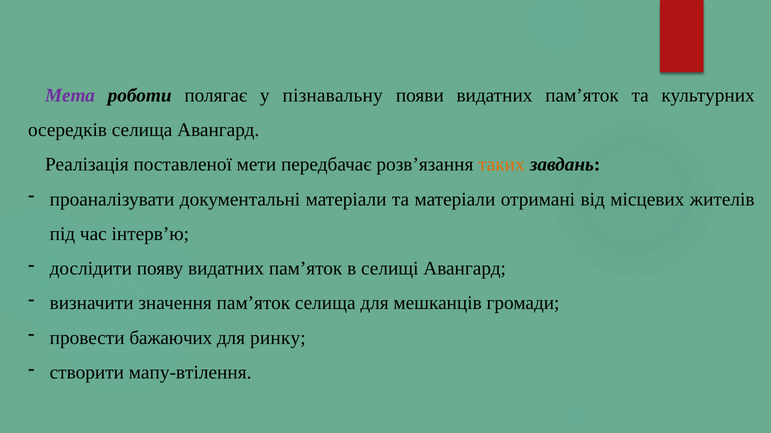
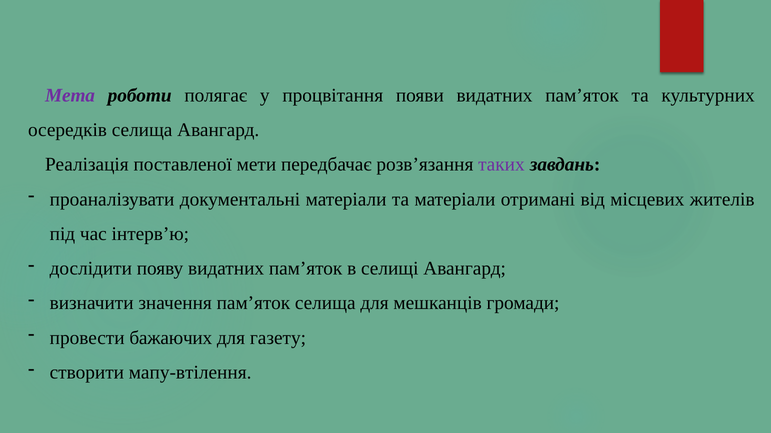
пізнавальну: пізнавальну -> процвітання (333, 95)
таких colour: orange -> purple (501, 165)
ринку: ринку -> газету (278, 338)
